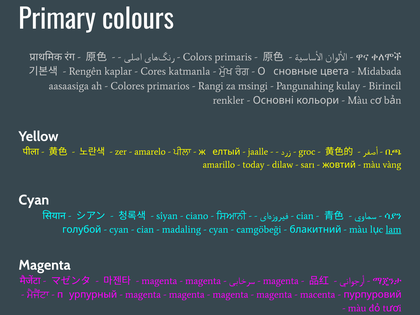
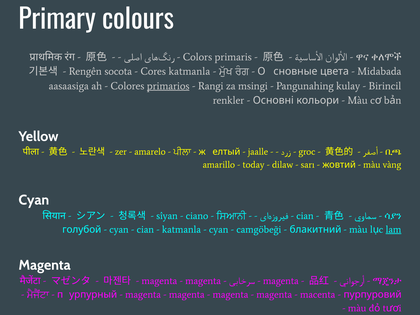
kaplar: kaplar -> socota (118, 71)
primarios underline: none -> present (168, 86)
madaling: madaling -> katmanla (181, 229)
